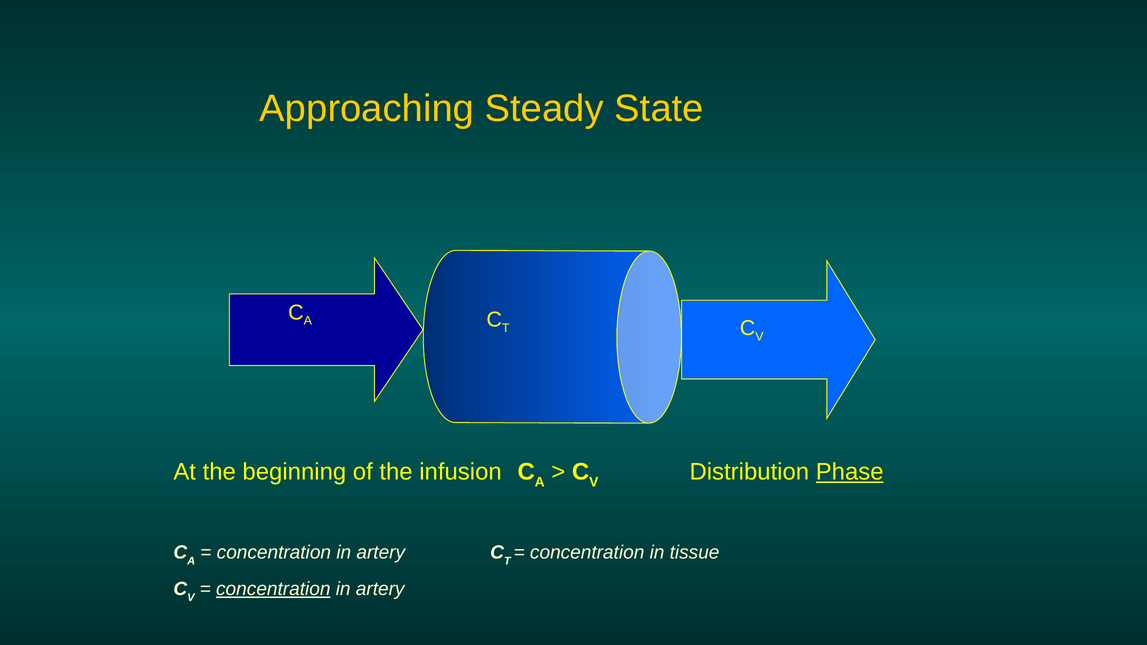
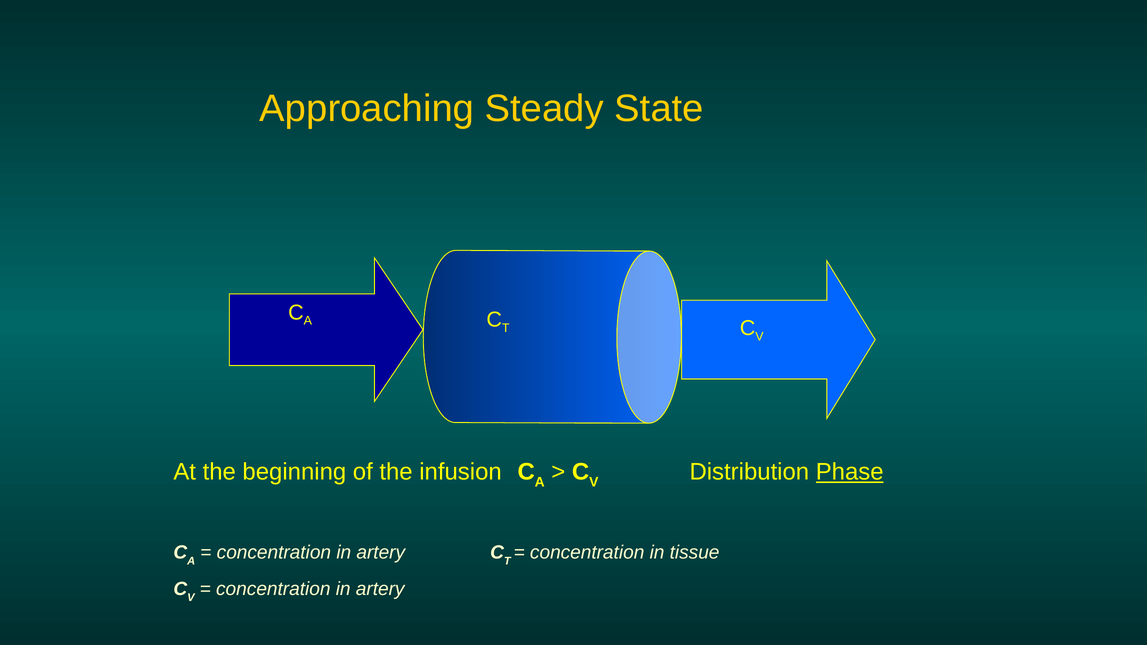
concentration underline: present -> none (273, 589)
